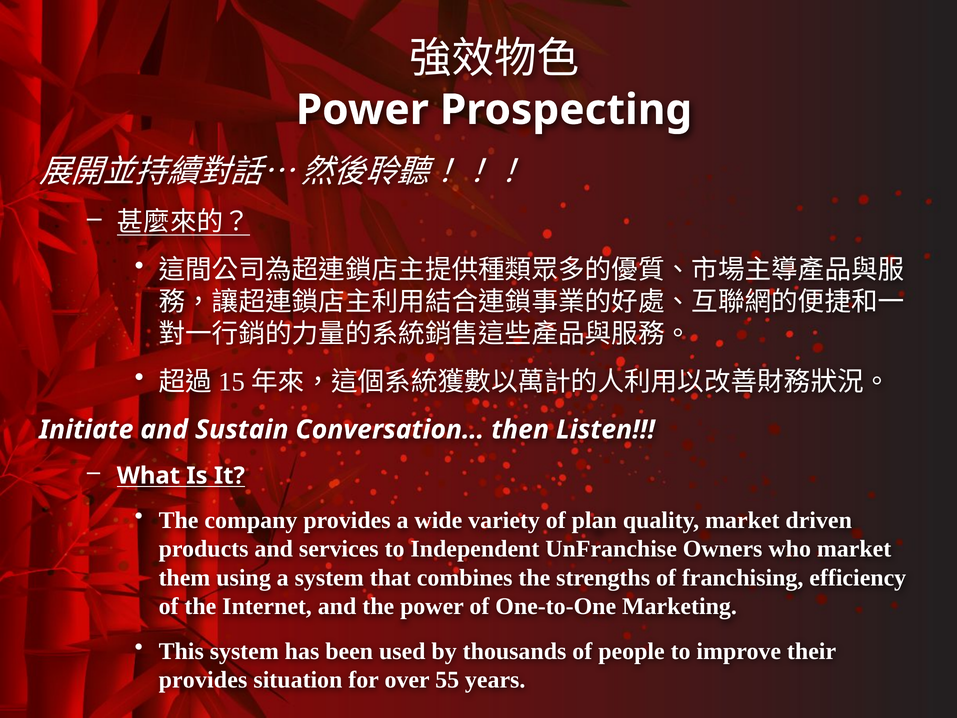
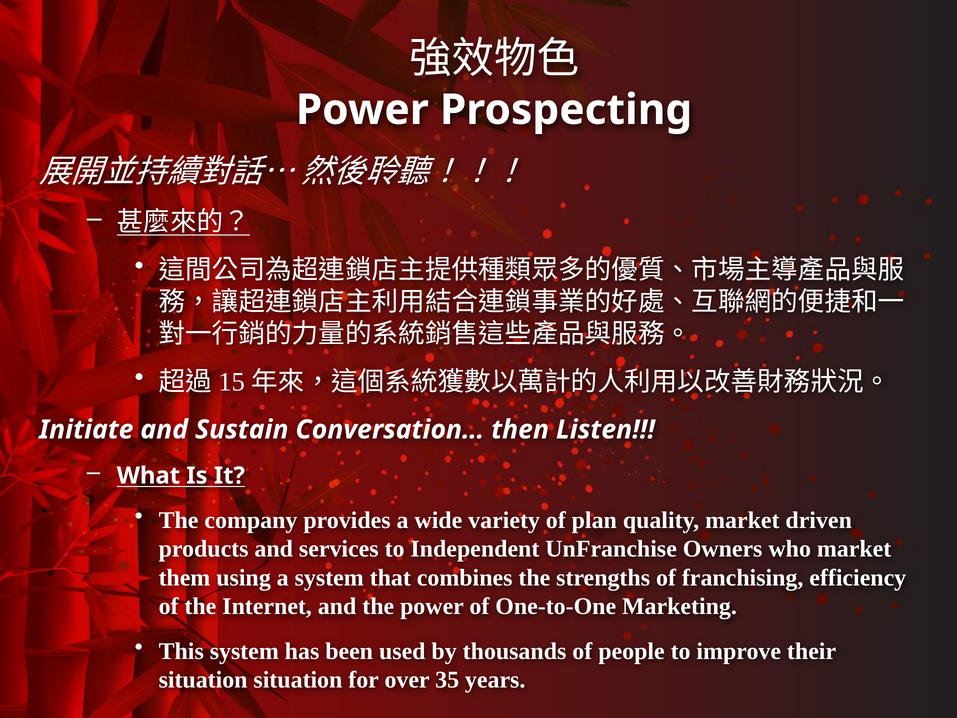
provides: provides -> situation (203, 680)
55: 55 -> 35 (447, 680)
